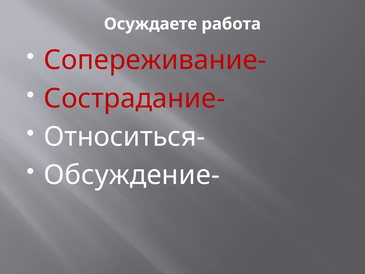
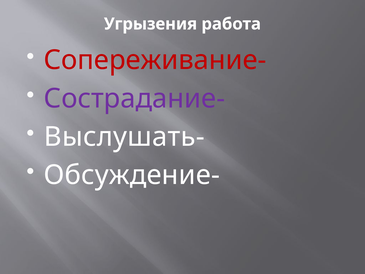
Осуждаете: Осуждаете -> Угрызения (151, 24)
Сострадание- colour: red -> purple (134, 98)
Относиться-: Относиться- -> Выслушать- (124, 137)
